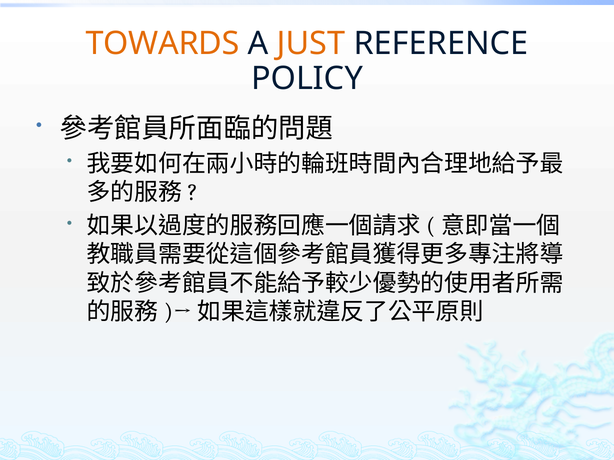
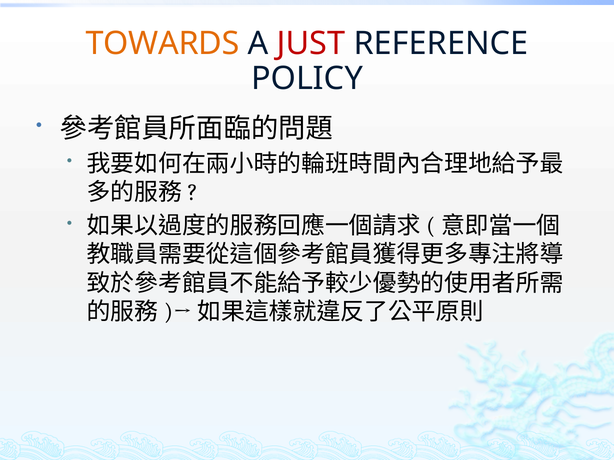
JUST colour: orange -> red (311, 44)
